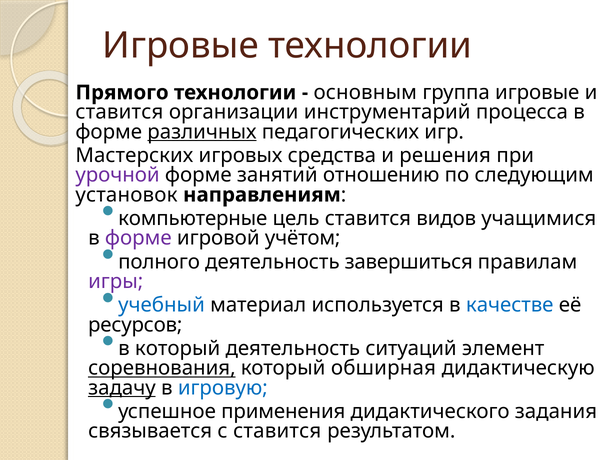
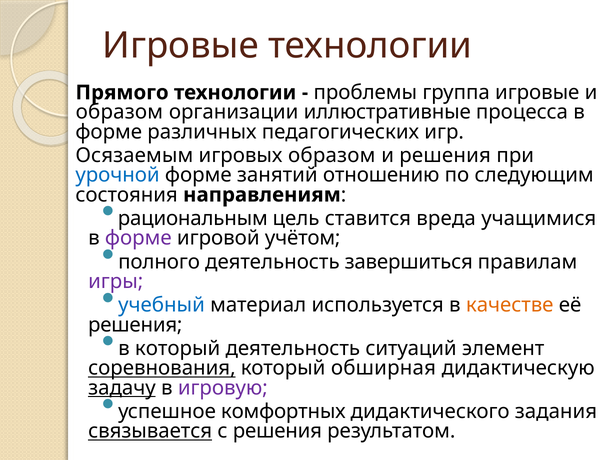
основным: основным -> проблемы (365, 93)
ставится: ставится -> образом (119, 112)
инструментарий: инструментарий -> иллюстративные (387, 112)
различных underline: present -> none (202, 132)
Мастерских: Мастерских -> Осязаемым (134, 156)
игровых средства: средства -> образом (332, 156)
урочной colour: purple -> blue (118, 175)
установок: установок -> состояния (127, 195)
компьютерные: компьютерные -> рациональным (193, 219)
видов: видов -> вреда (446, 219)
качестве colour: blue -> orange (510, 306)
ресурсов: ресурсов -> решения (135, 325)
игровую colour: blue -> purple (223, 388)
применения: применения -> комфортных (283, 412)
связывается underline: none -> present (150, 432)
с ставится: ставится -> решения (277, 432)
